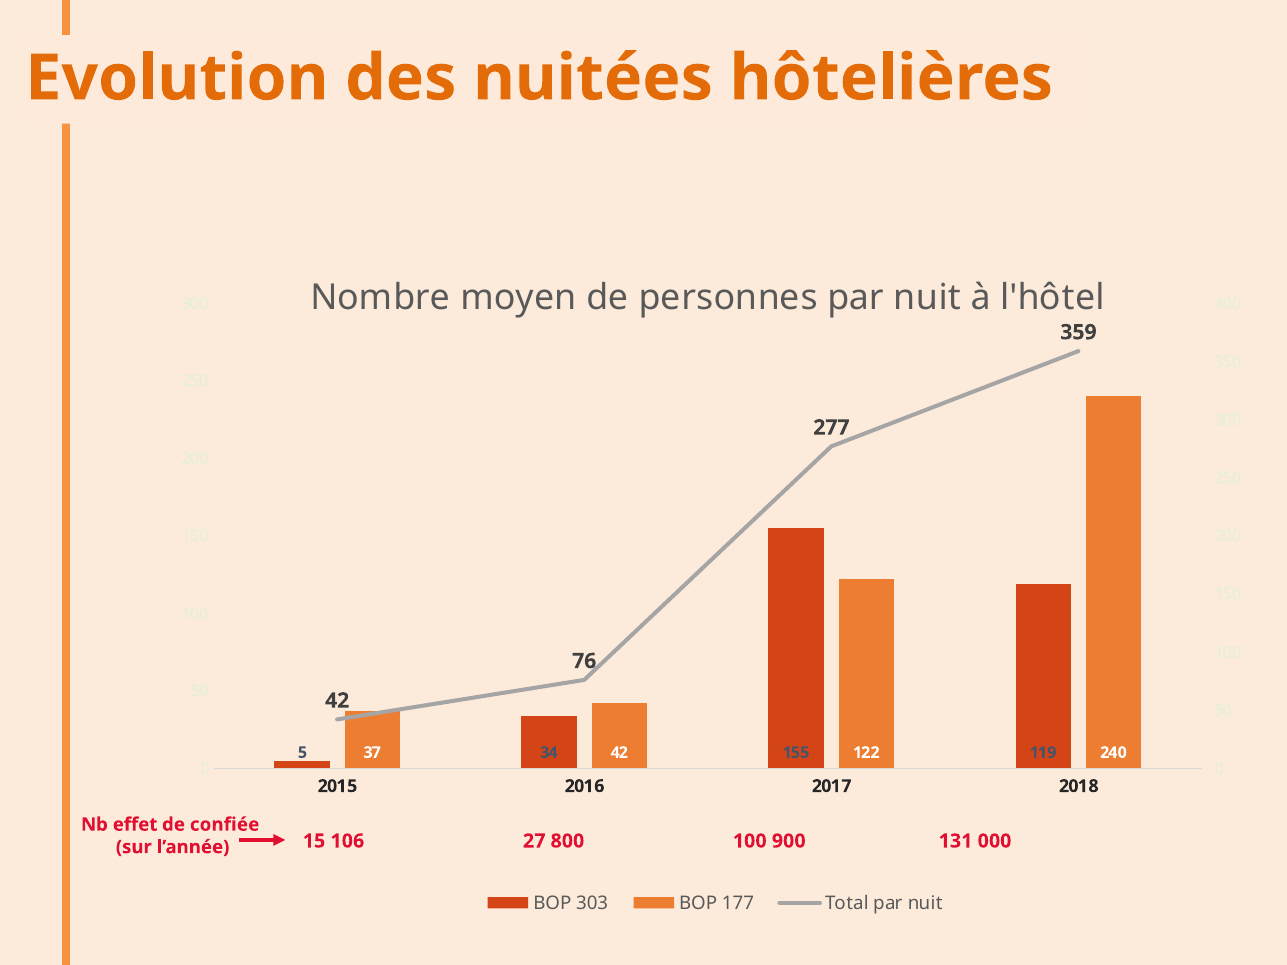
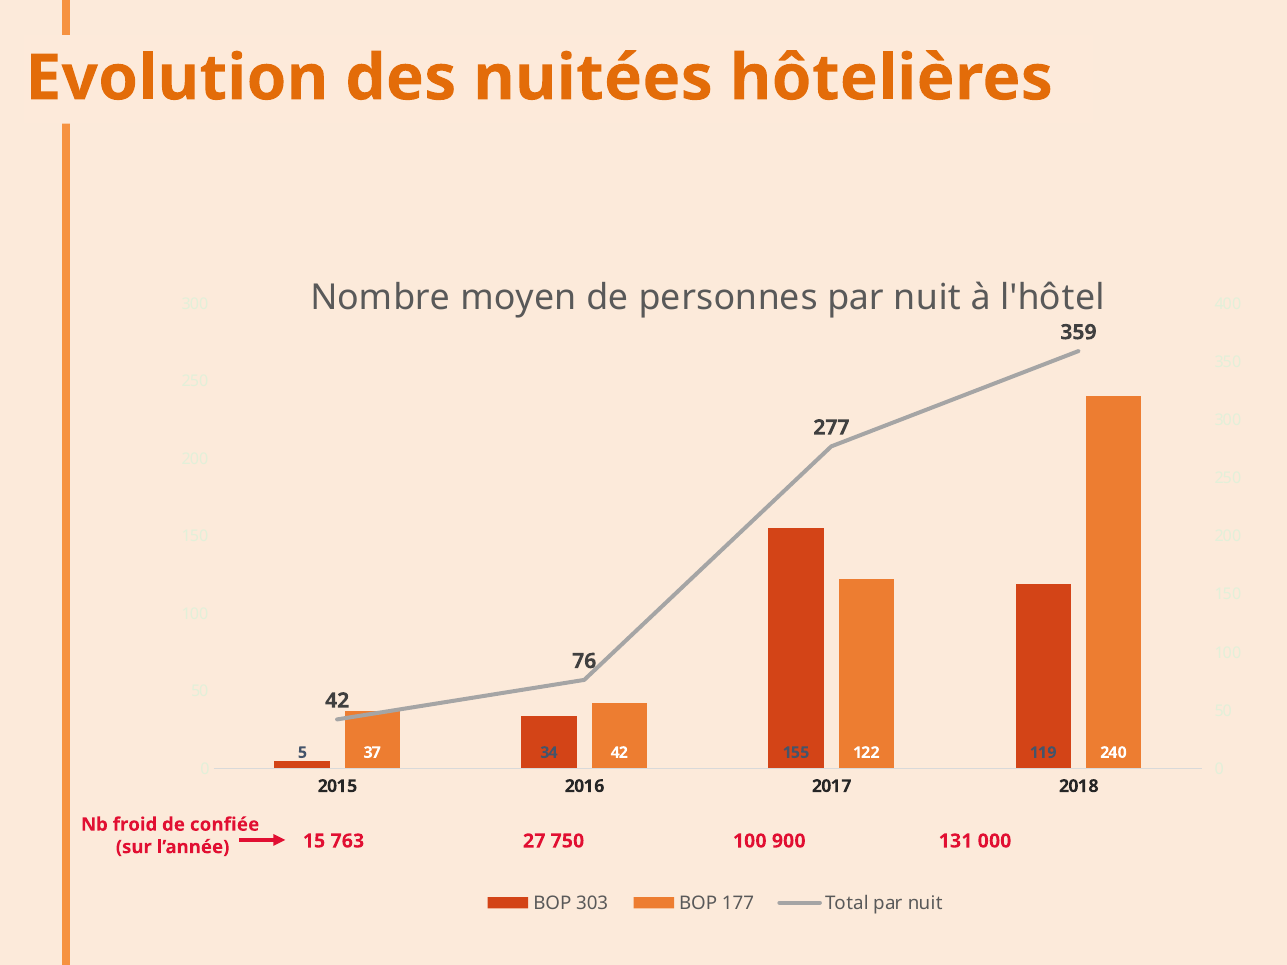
effet: effet -> froid (135, 825)
106: 106 -> 763 (347, 841)
800: 800 -> 750 (567, 841)
